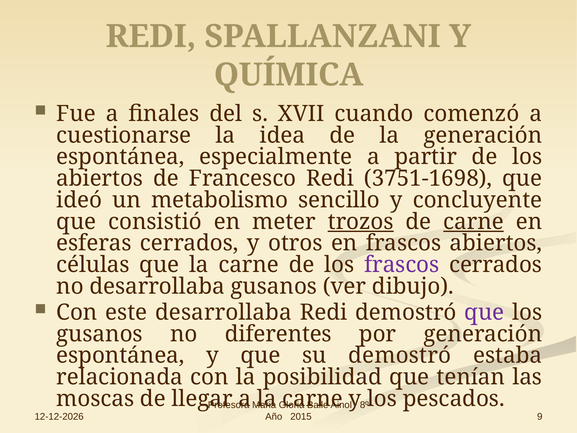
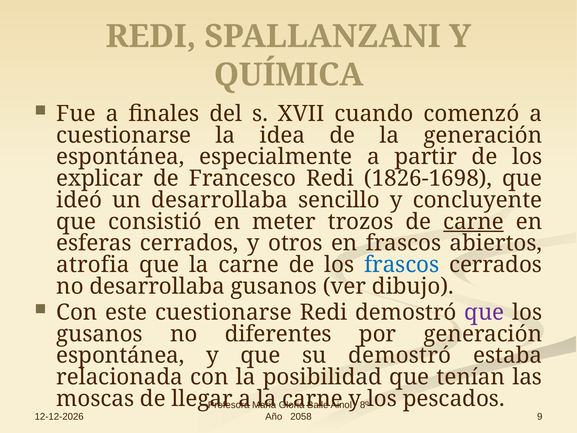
abiertos: abiertos -> explicar (100, 178)
3751-1698: 3751-1698 -> 1826-1698 (428, 178)
un metabolismo: metabolismo -> desarrollaba (220, 200)
trozos underline: present -> none (361, 221)
células: células -> atrofia (93, 265)
frascos colour: purple -> blue (402, 265)
este desarrollaba: desarrollaba -> cuestionarse (223, 312)
2015: 2015 -> 2058 (301, 416)
